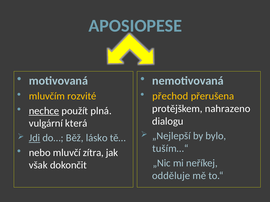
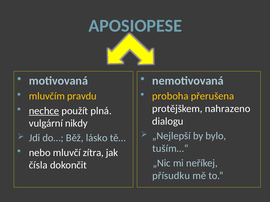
rozvité: rozvité -> pravdu (82, 96)
přechod: přechod -> proboha (170, 96)
která: která -> nikdy (76, 124)
Jdi underline: present -> none (35, 138)
však: však -> čísla (38, 166)
odděluje: odděluje -> přísudku (171, 176)
